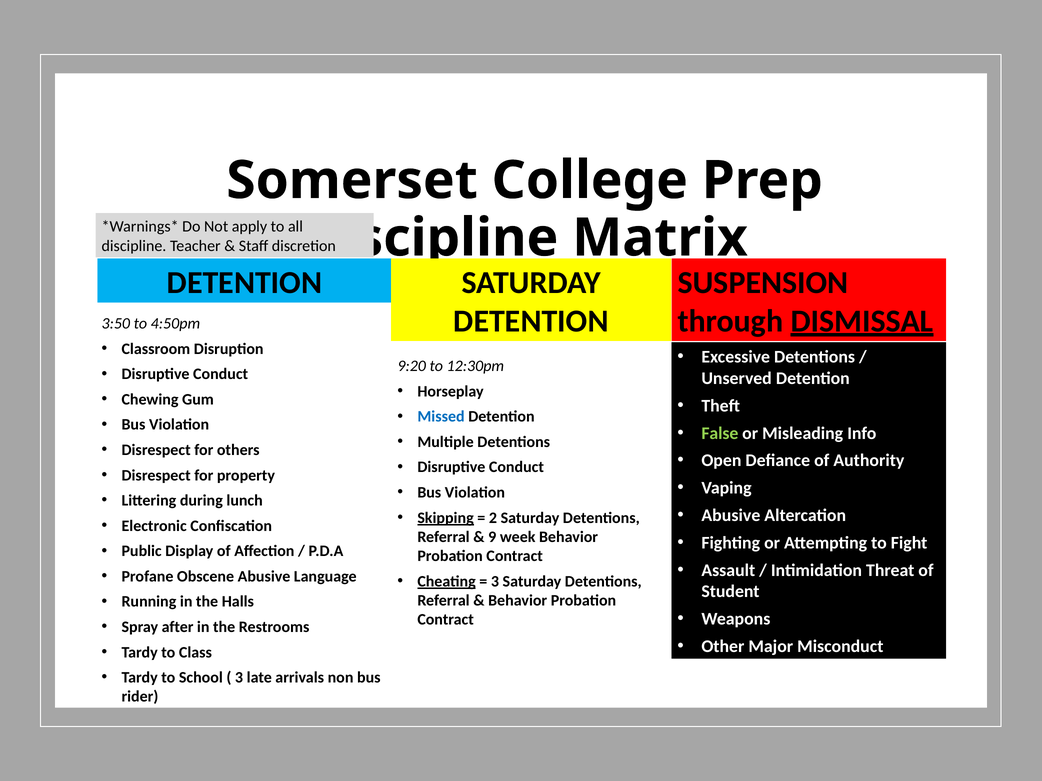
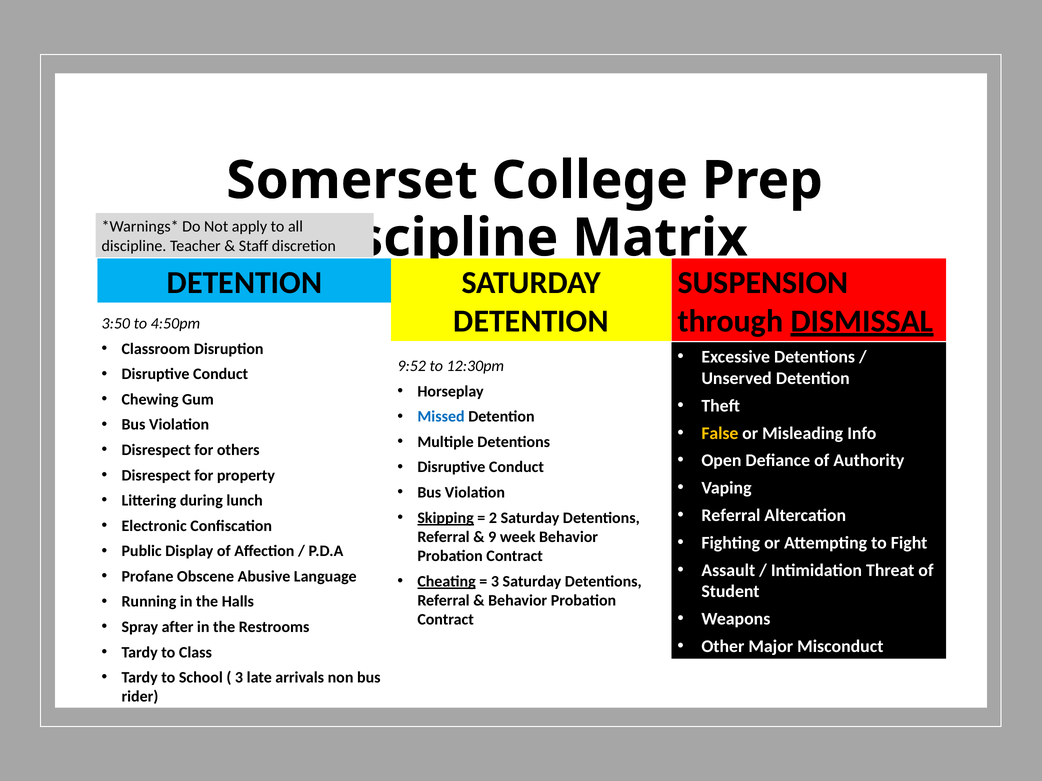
9:20: 9:20 -> 9:52 (412, 366)
False colour: light green -> yellow (720, 433)
Abusive: Abusive -> Referral (731, 516)
